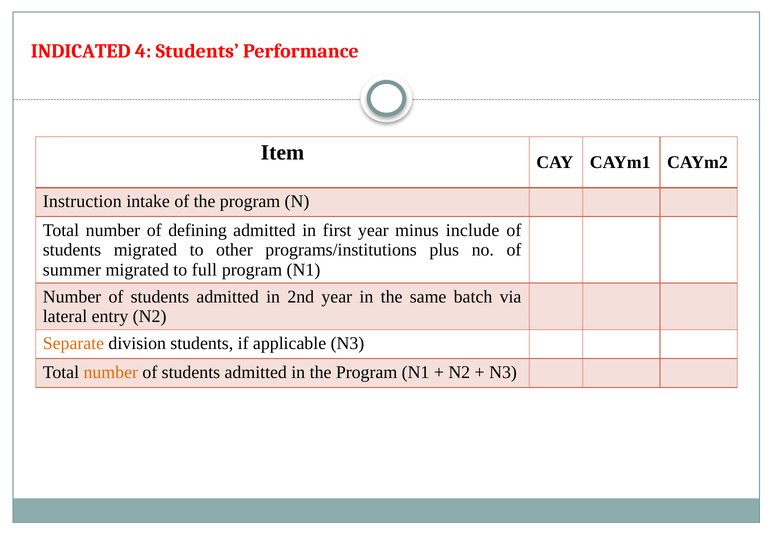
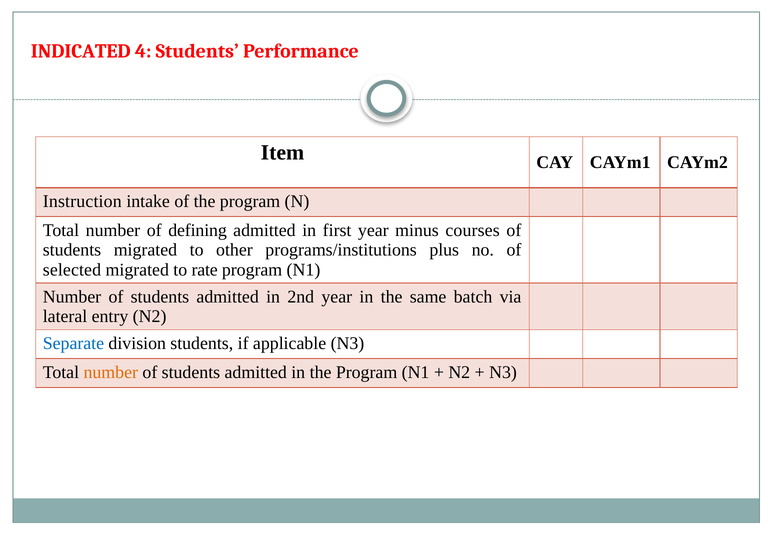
include: include -> courses (473, 230)
summer: summer -> selected (72, 270)
full: full -> rate (205, 270)
Separate colour: orange -> blue (73, 343)
